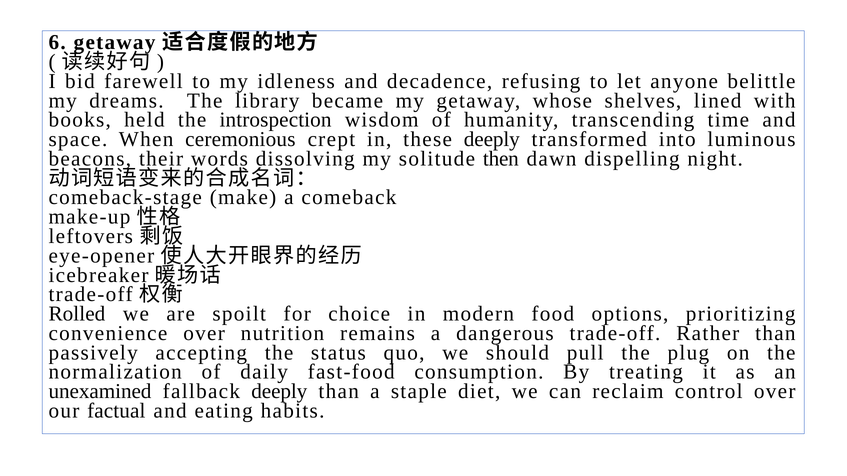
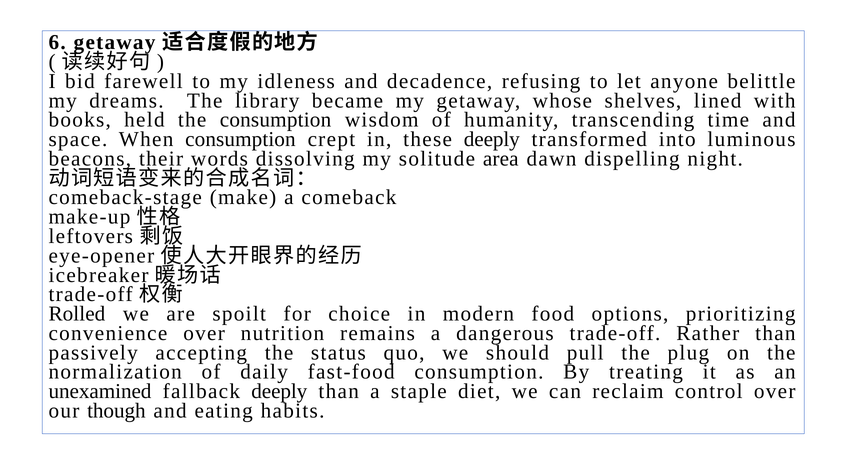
the introspection: introspection -> consumption (276, 120)
When ceremonious: ceremonious -> consumption (240, 139)
then: then -> area (501, 159)
factual: factual -> though (116, 411)
